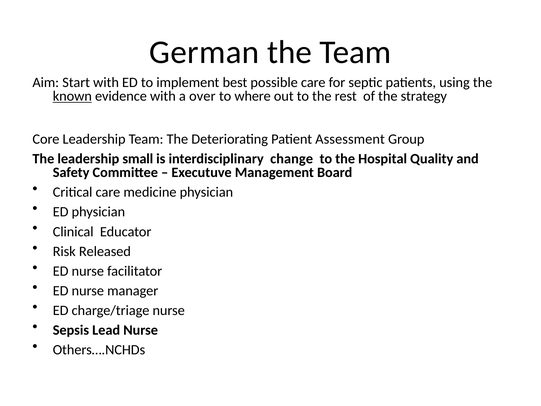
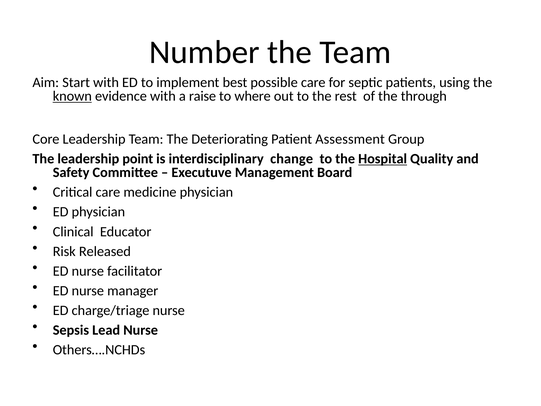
German: German -> Number (204, 52)
over: over -> raise (203, 96)
strategy: strategy -> through (424, 96)
small: small -> point (138, 159)
Hospital underline: none -> present (383, 159)
